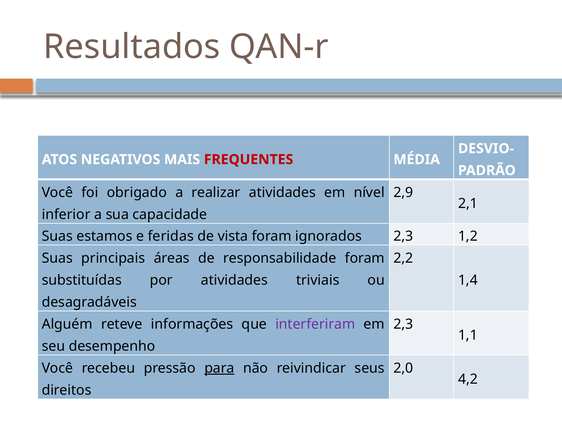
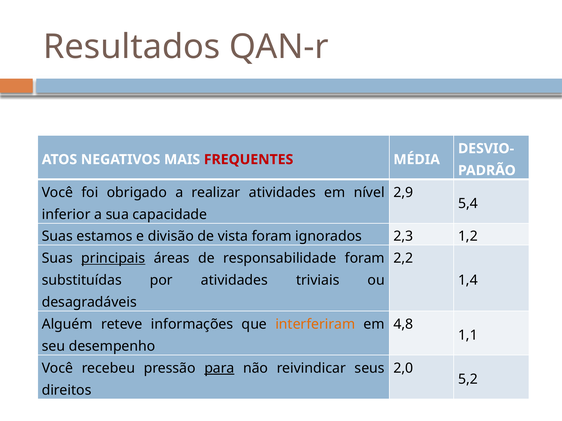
2,1: 2,1 -> 5,4 (468, 204)
feridas: feridas -> divisão (171, 237)
principais underline: none -> present (113, 259)
interferiram colour: purple -> orange (315, 325)
2,3: 2,3 -> 4,8 (403, 325)
4,2: 4,2 -> 5,2 (468, 380)
